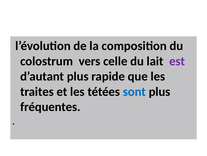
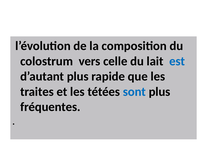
est colour: purple -> blue (177, 61)
